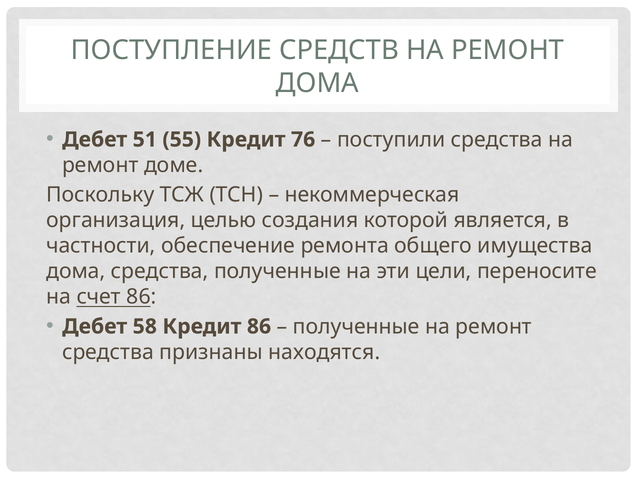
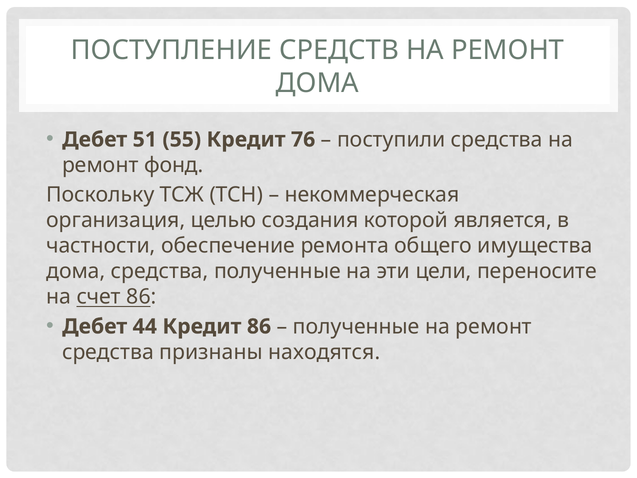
доме: доме -> фонд (174, 165)
58: 58 -> 44 (145, 326)
